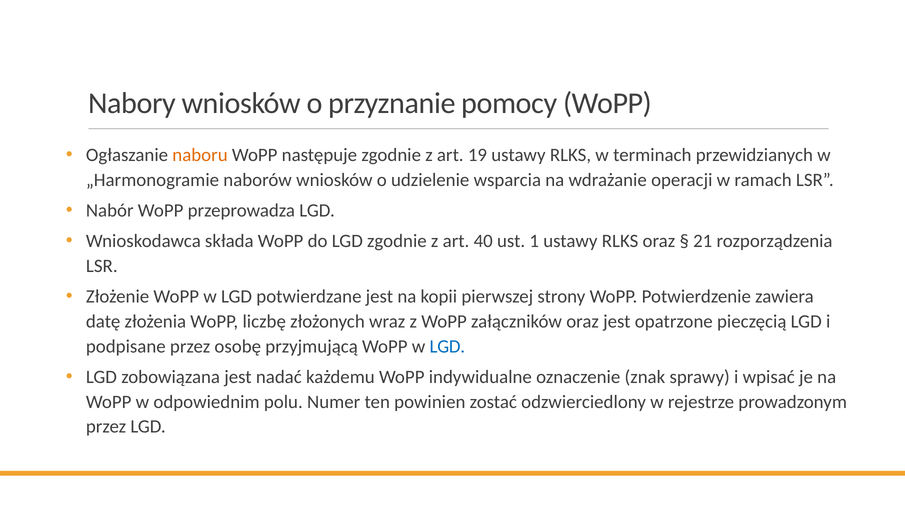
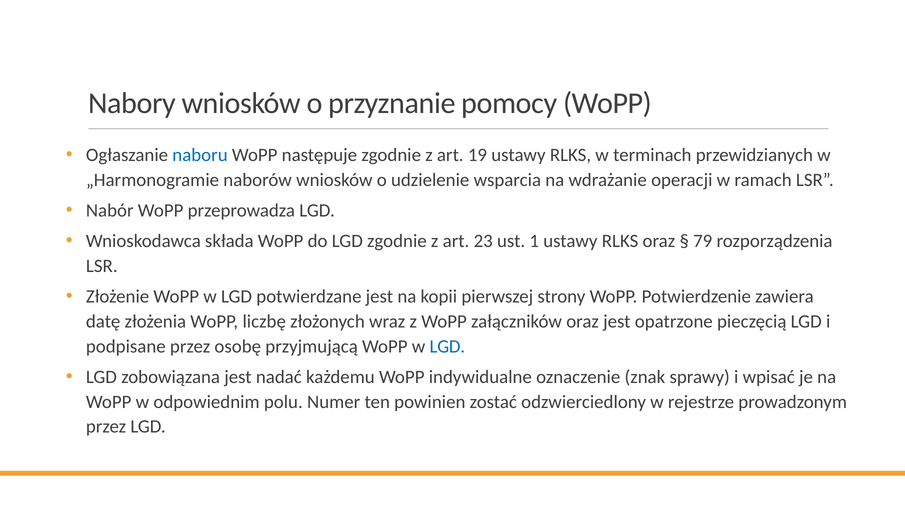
naboru colour: orange -> blue (200, 155)
40: 40 -> 23 (483, 241)
21: 21 -> 79 (703, 241)
